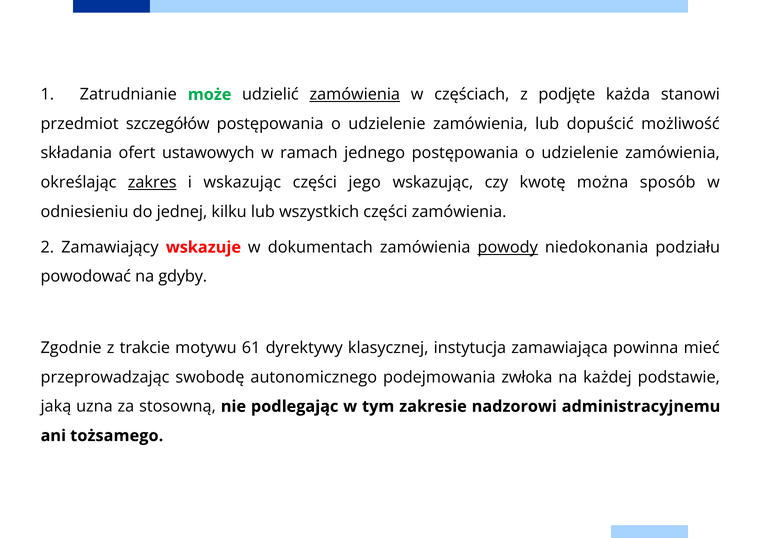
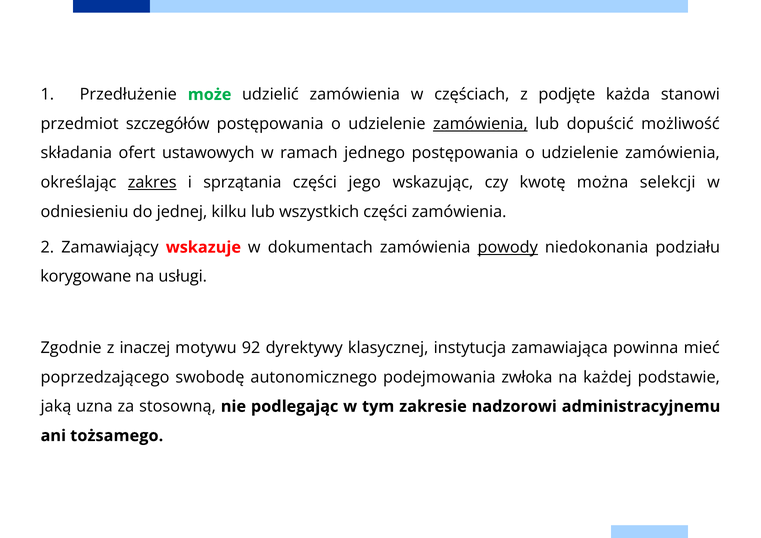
Zatrudnianie: Zatrudnianie -> Przedłużenie (128, 95)
zamówienia underline: present -> none (355, 95)
zamówienia underline: none -> present (480, 124)
i wskazując: wskazując -> sprzątania (242, 182)
sposób: sposób -> selekcji (668, 182)
powodować: powodować -> korygowane (86, 277)
gdyby: gdyby -> usługi (183, 277)
trakcie: trakcie -> inaczej (145, 348)
61: 61 -> 92 (251, 348)
przeprowadzając: przeprowadzając -> poprzedzającego (105, 377)
